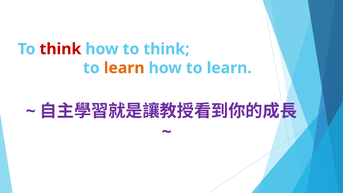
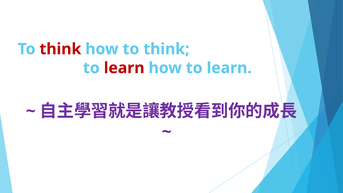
learn colour: orange -> red (124, 68)
